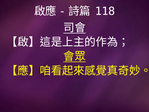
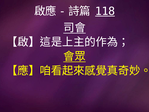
118 underline: none -> present (105, 11)
